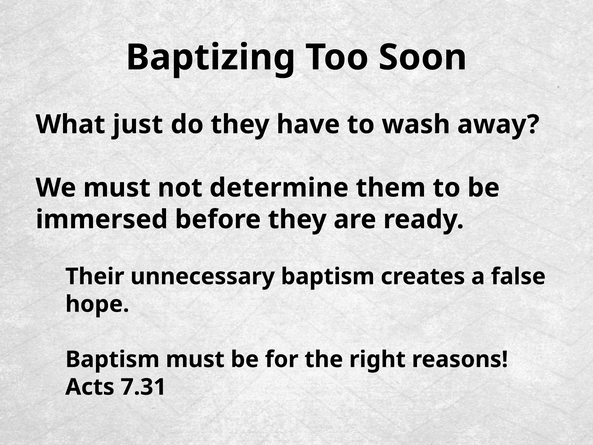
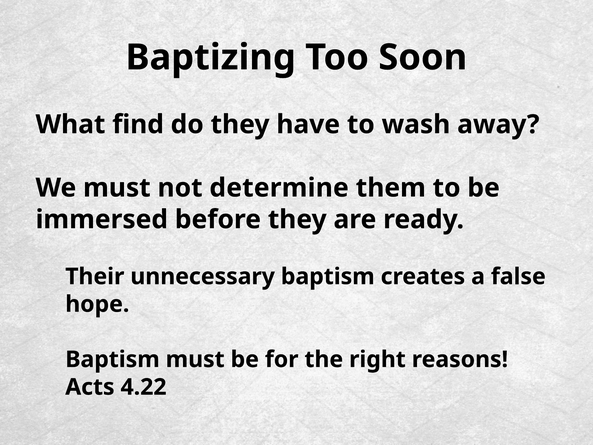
just: just -> find (138, 124)
7.31: 7.31 -> 4.22 (144, 387)
